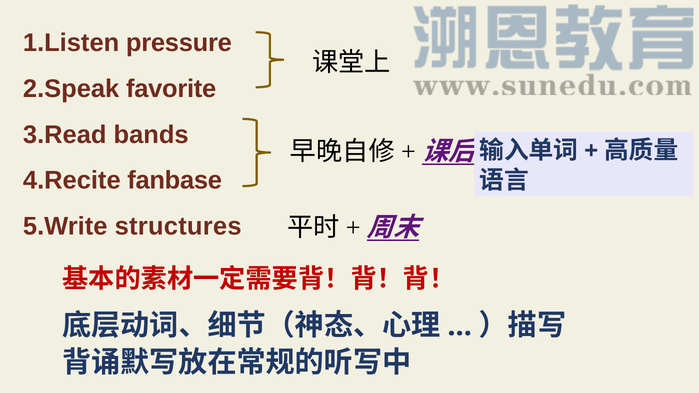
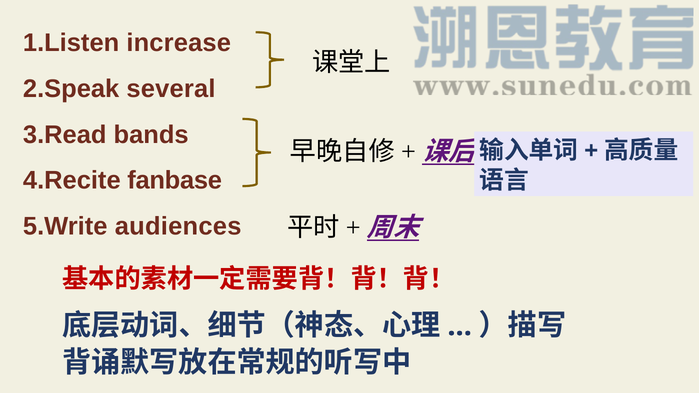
pressure: pressure -> increase (179, 43)
favorite: favorite -> several (171, 89)
structures: structures -> audiences (178, 226)
